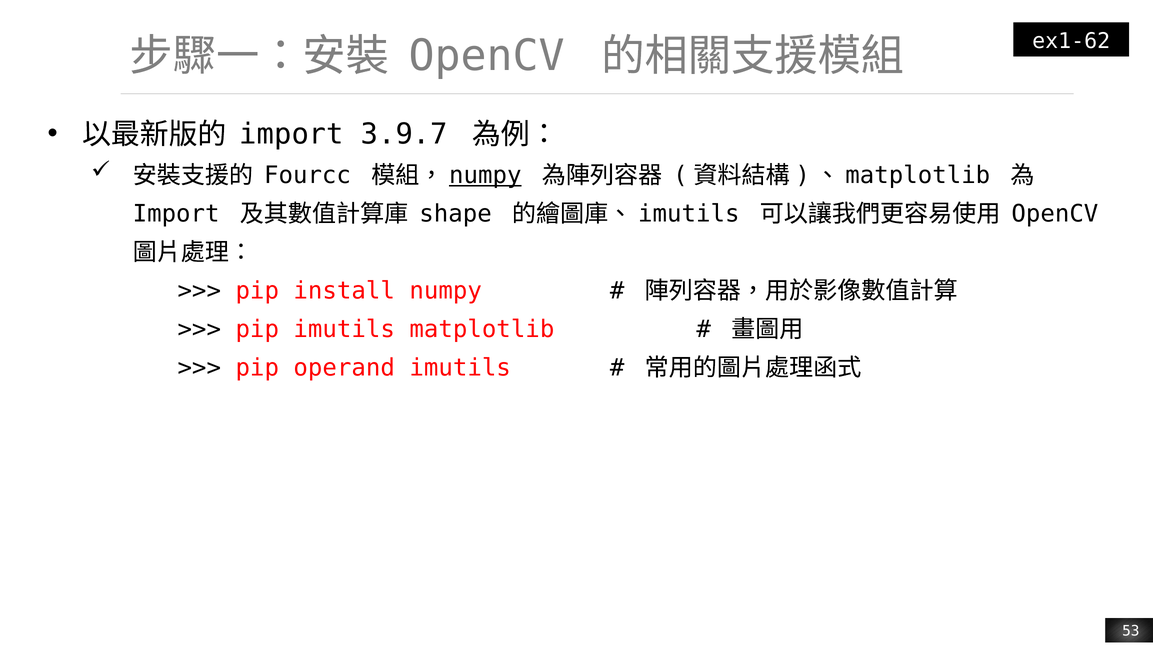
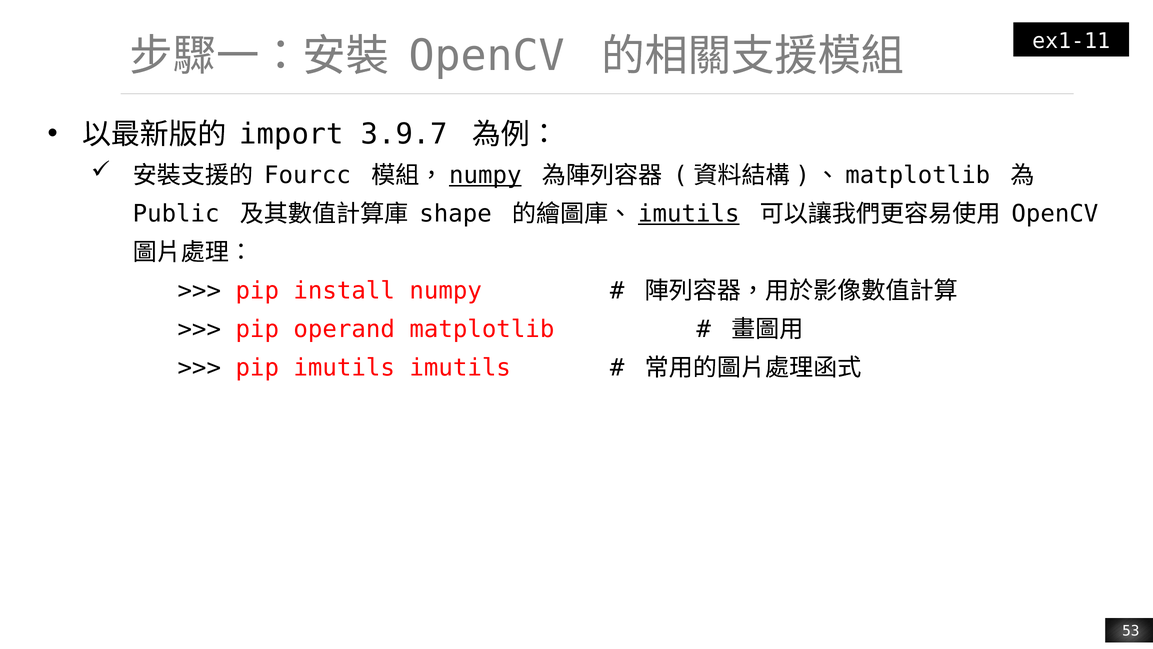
ex1-62: ex1-62 -> ex1-11 (1071, 41)
Import: Import -> Public (176, 214)
imutils underline: none -> present (689, 214)
pip imutils: imutils -> operand (344, 329)
pip operand: operand -> imutils (344, 367)
